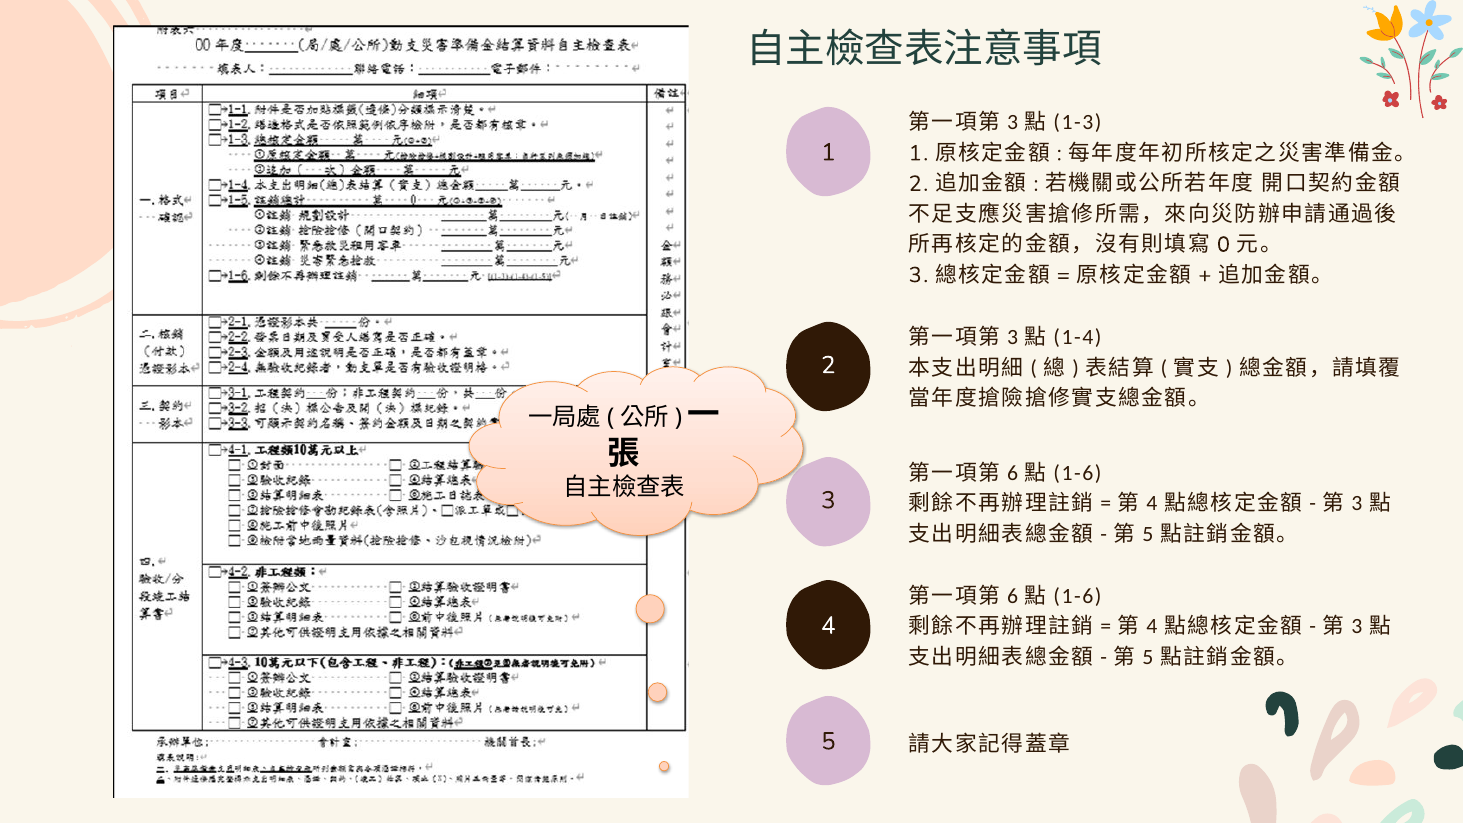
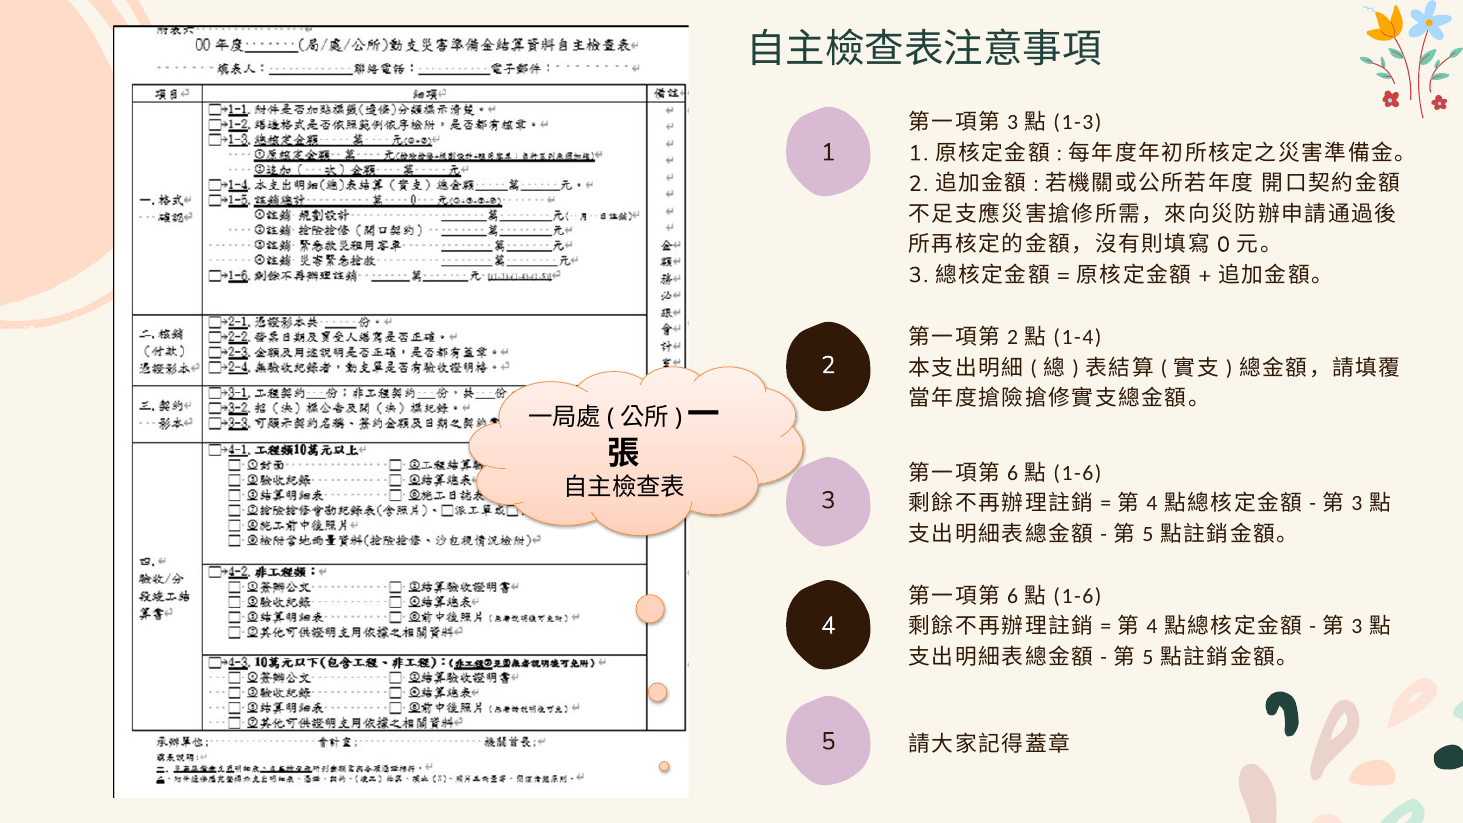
3: 3 -> 2 (1013, 338)
